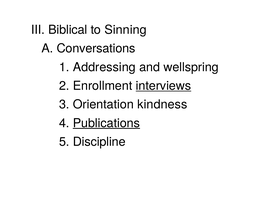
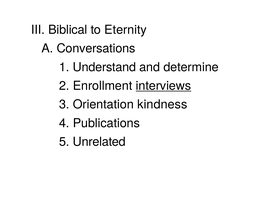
Sinning: Sinning -> Eternity (126, 30)
Addressing: Addressing -> Understand (104, 67)
wellspring: wellspring -> determine (191, 67)
Publications underline: present -> none (106, 123)
Discipline: Discipline -> Unrelated (99, 142)
